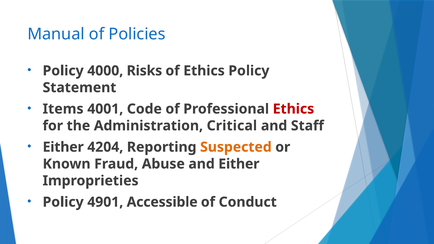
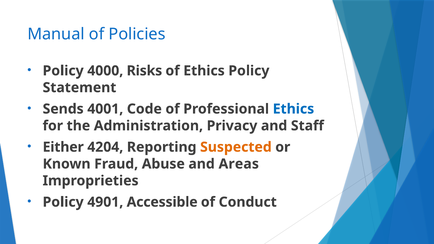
Items: Items -> Sends (63, 109)
Ethics colour: red -> blue (293, 109)
Critical: Critical -> Privacy (232, 126)
and Either: Either -> Areas (239, 164)
